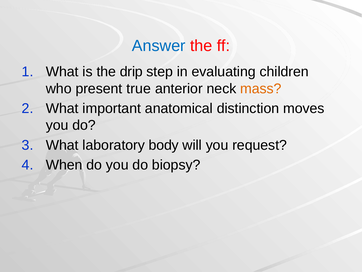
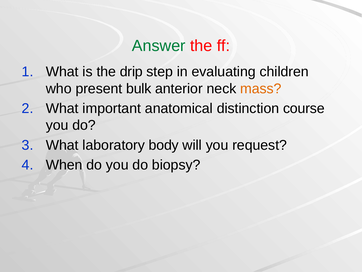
Answer colour: blue -> green (159, 46)
true: true -> bulk (139, 88)
moves: moves -> course (304, 108)
